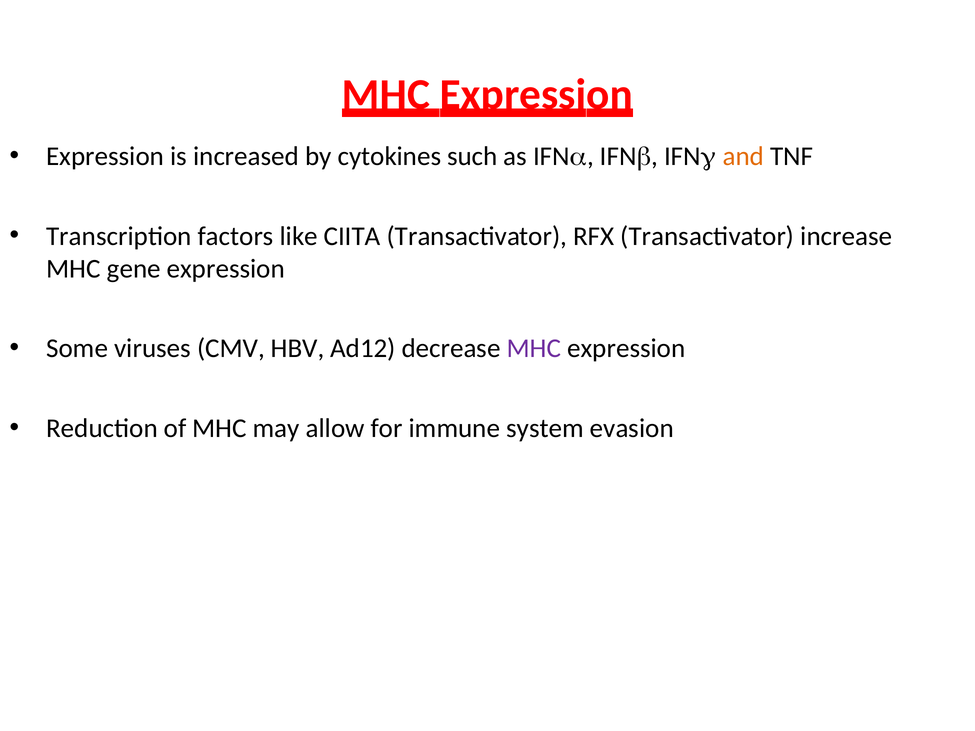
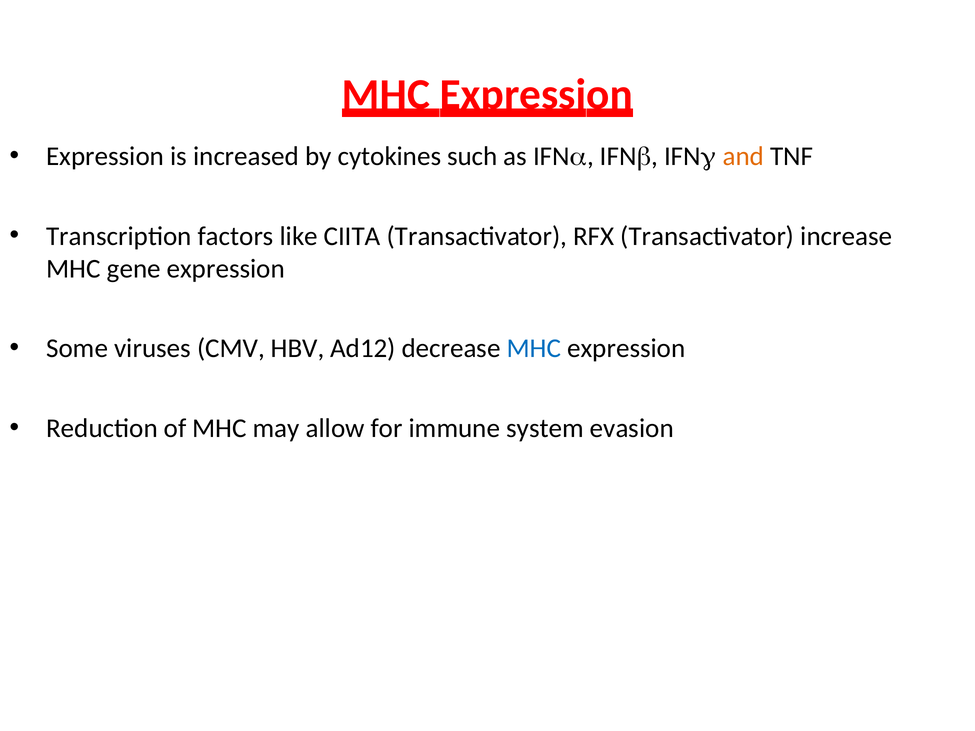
MHC colour: purple -> blue (534, 349)
